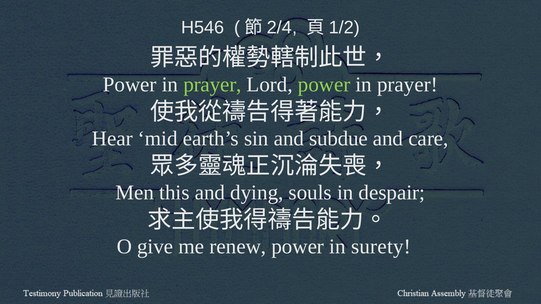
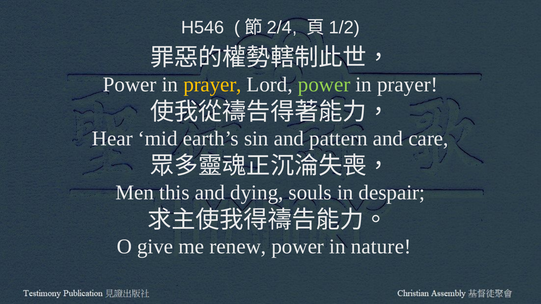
prayer colour: light green -> yellow (212, 85)
subdue: subdue -> pattern (338, 139)
surety: surety -> nature (381, 247)
